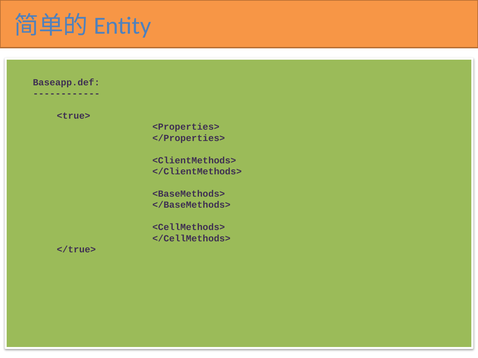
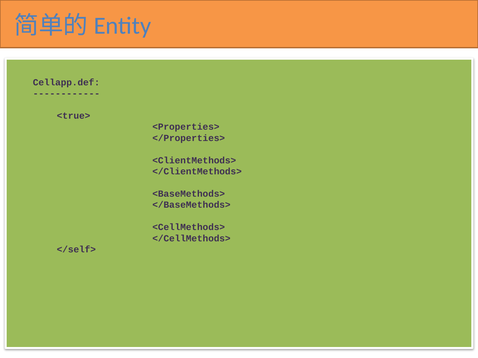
Baseapp.def: Baseapp.def -> Cellapp.def (66, 82)
</true>: </true> -> </self> (76, 250)
